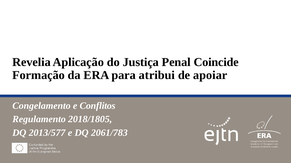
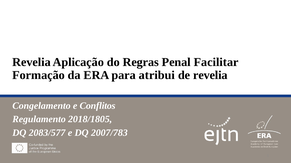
Justiça: Justiça -> Regras (141, 62)
Coincide: Coincide -> Facilitar (216, 62)
de apoiar: apoiar -> revelia (210, 76)
2013/577: 2013/577 -> 2083/577 (47, 133)
2061/783: 2061/783 -> 2007/783 (109, 133)
